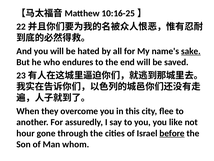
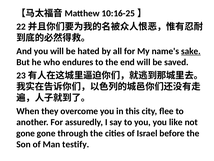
hour: hour -> gone (26, 133)
before underline: present -> none (172, 133)
whom: whom -> testify (76, 144)
